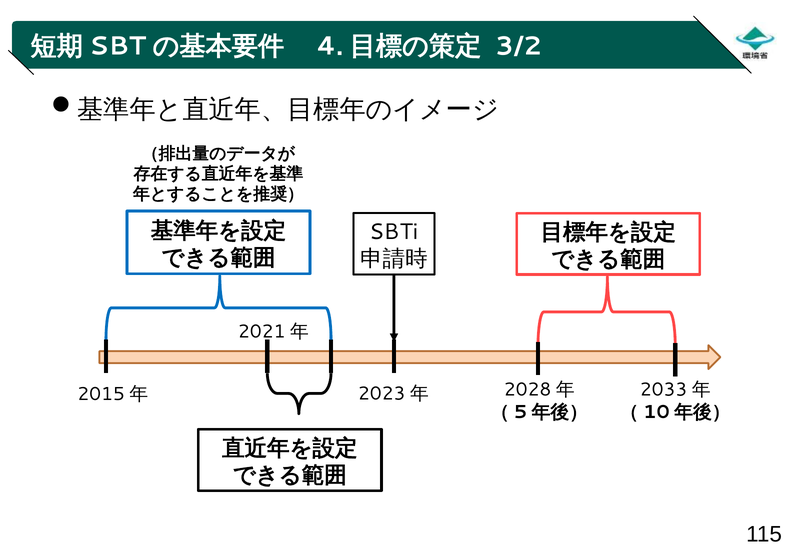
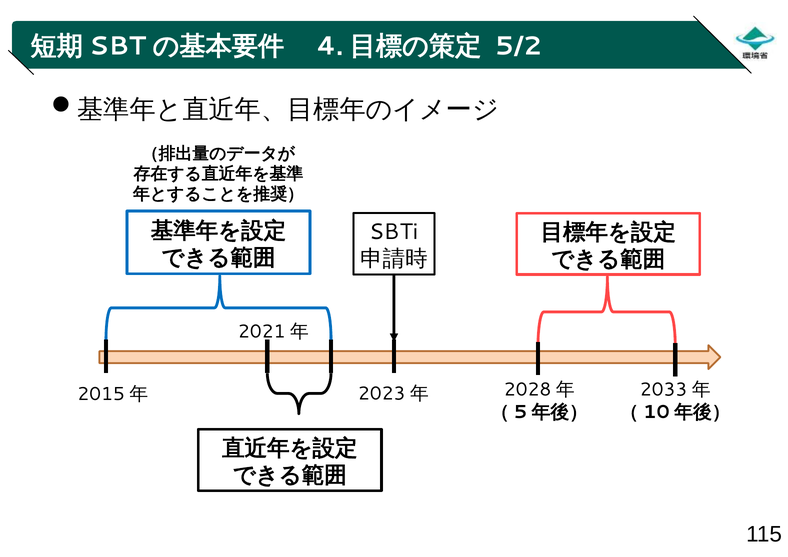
3/2: 3/2 -> 5/2 (519, 46)
